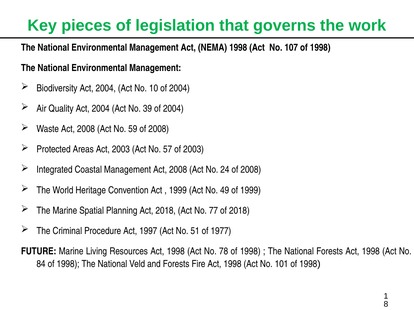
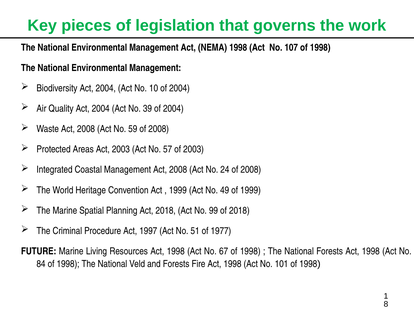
77: 77 -> 99 (213, 211)
78: 78 -> 67 (224, 252)
